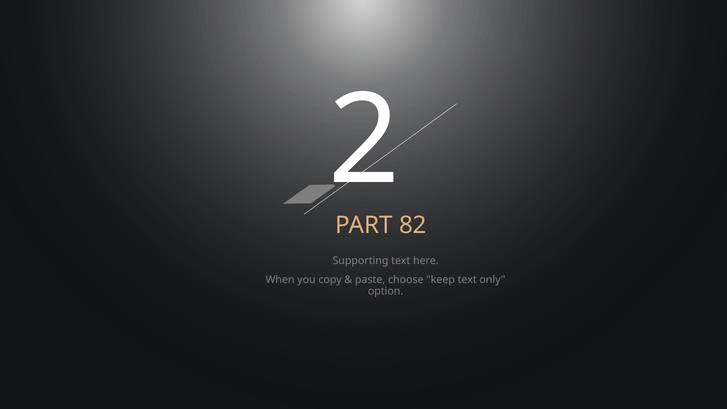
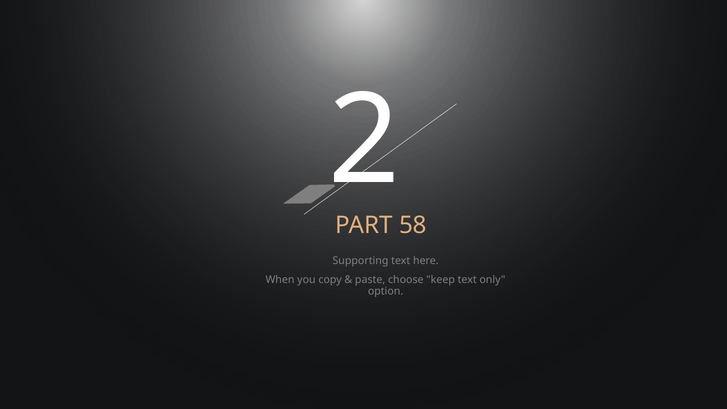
82: 82 -> 58 (413, 225)
